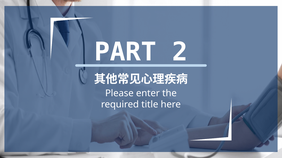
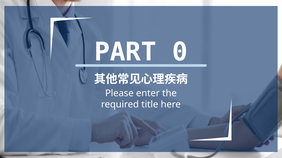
2: 2 -> 0 (180, 52)
